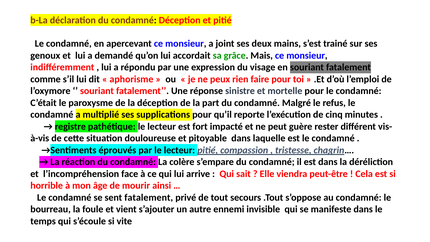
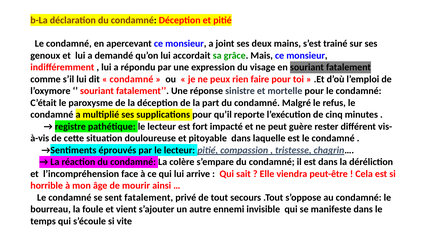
aphorisme: aphorisme -> condamné (131, 79)
